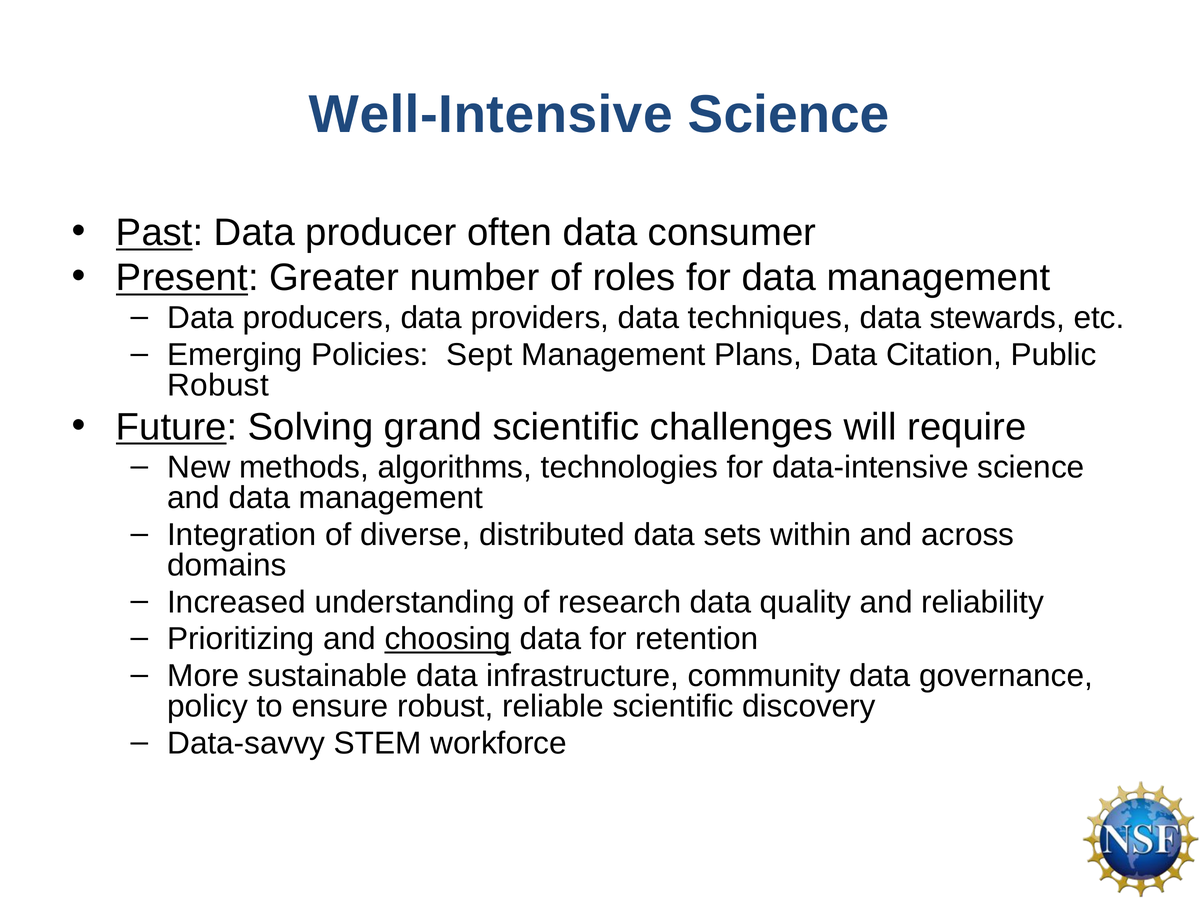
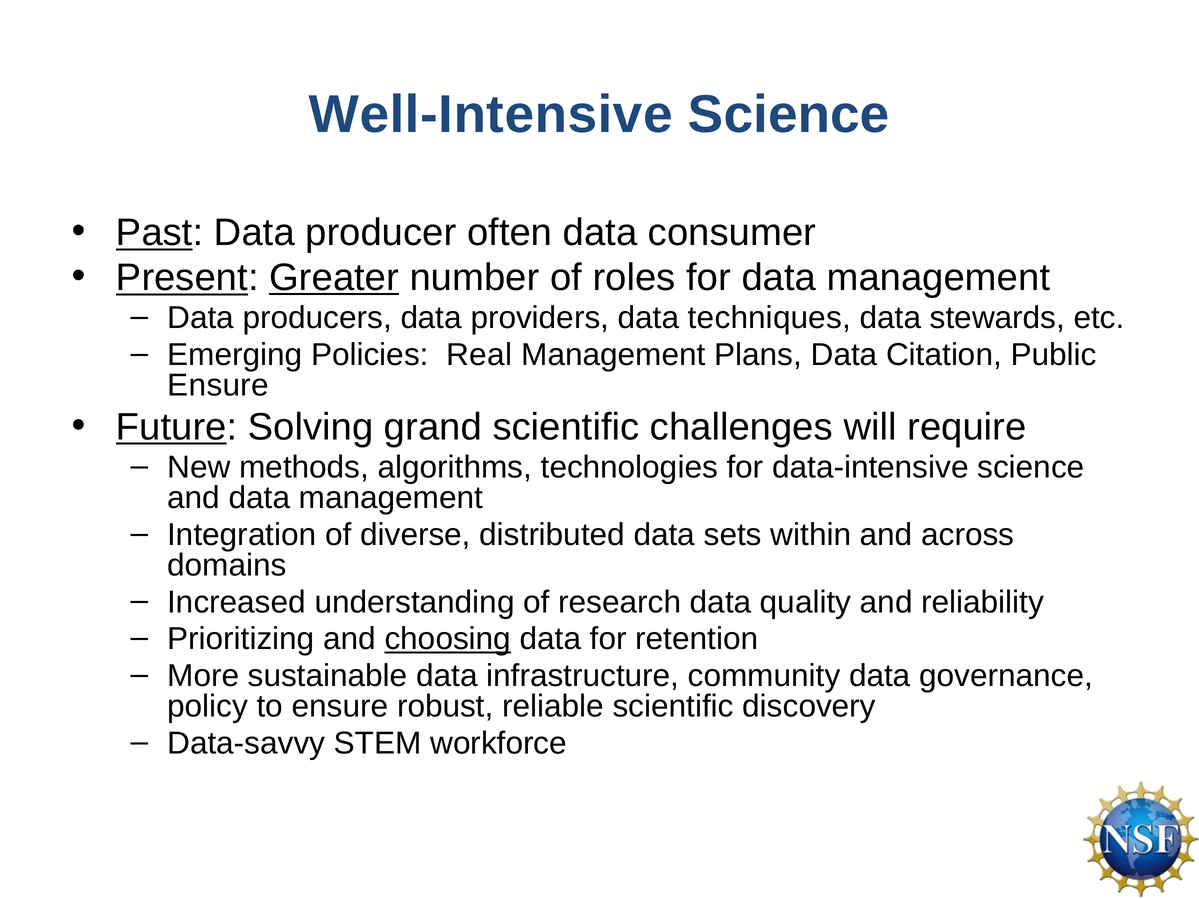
Greater underline: none -> present (334, 278)
Sept: Sept -> Real (479, 355)
Robust: Robust -> Ensure (218, 385)
